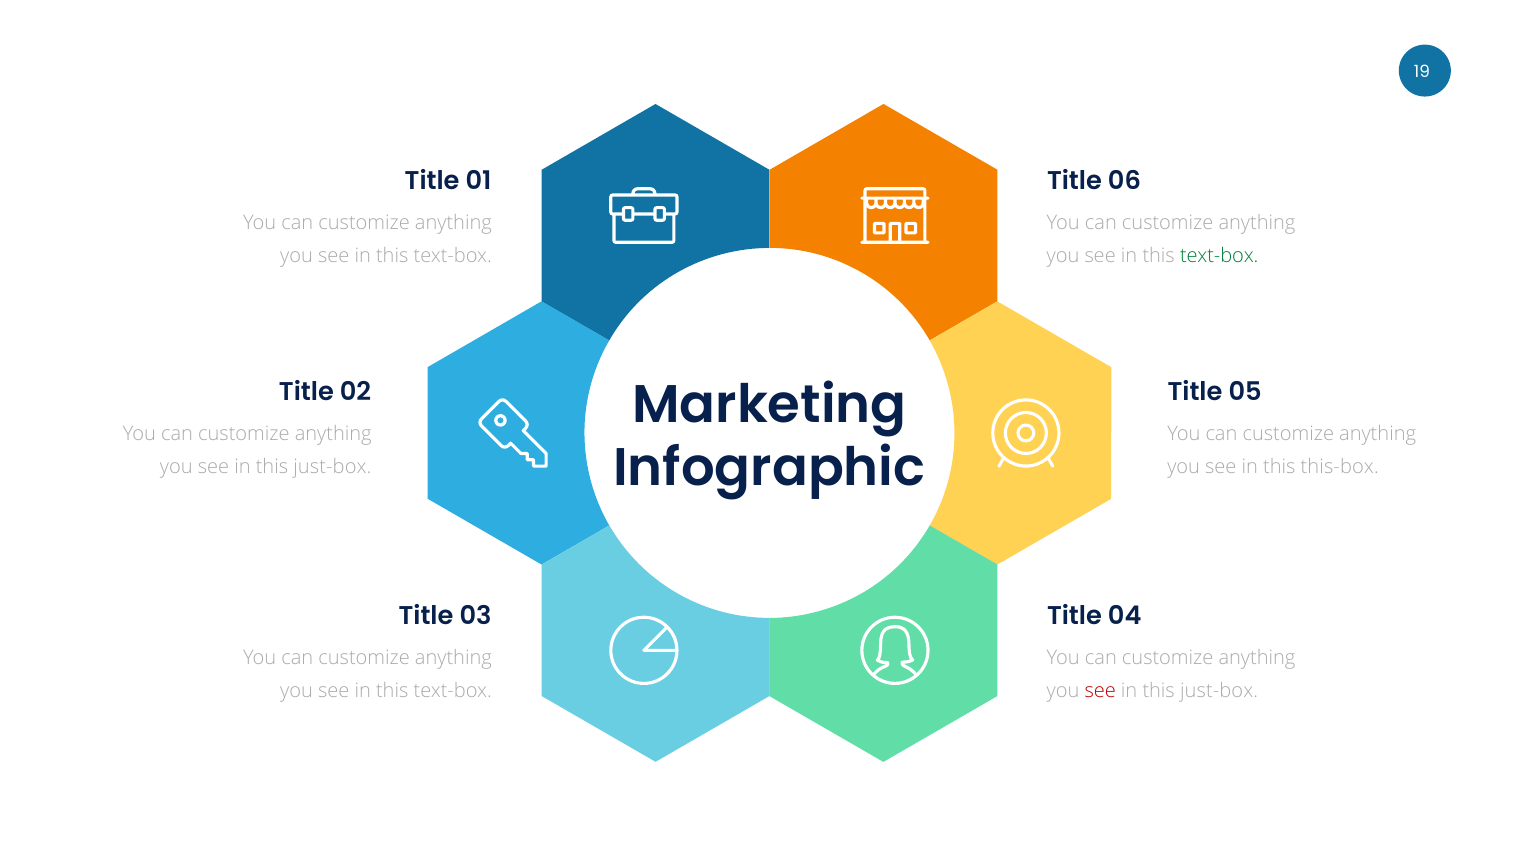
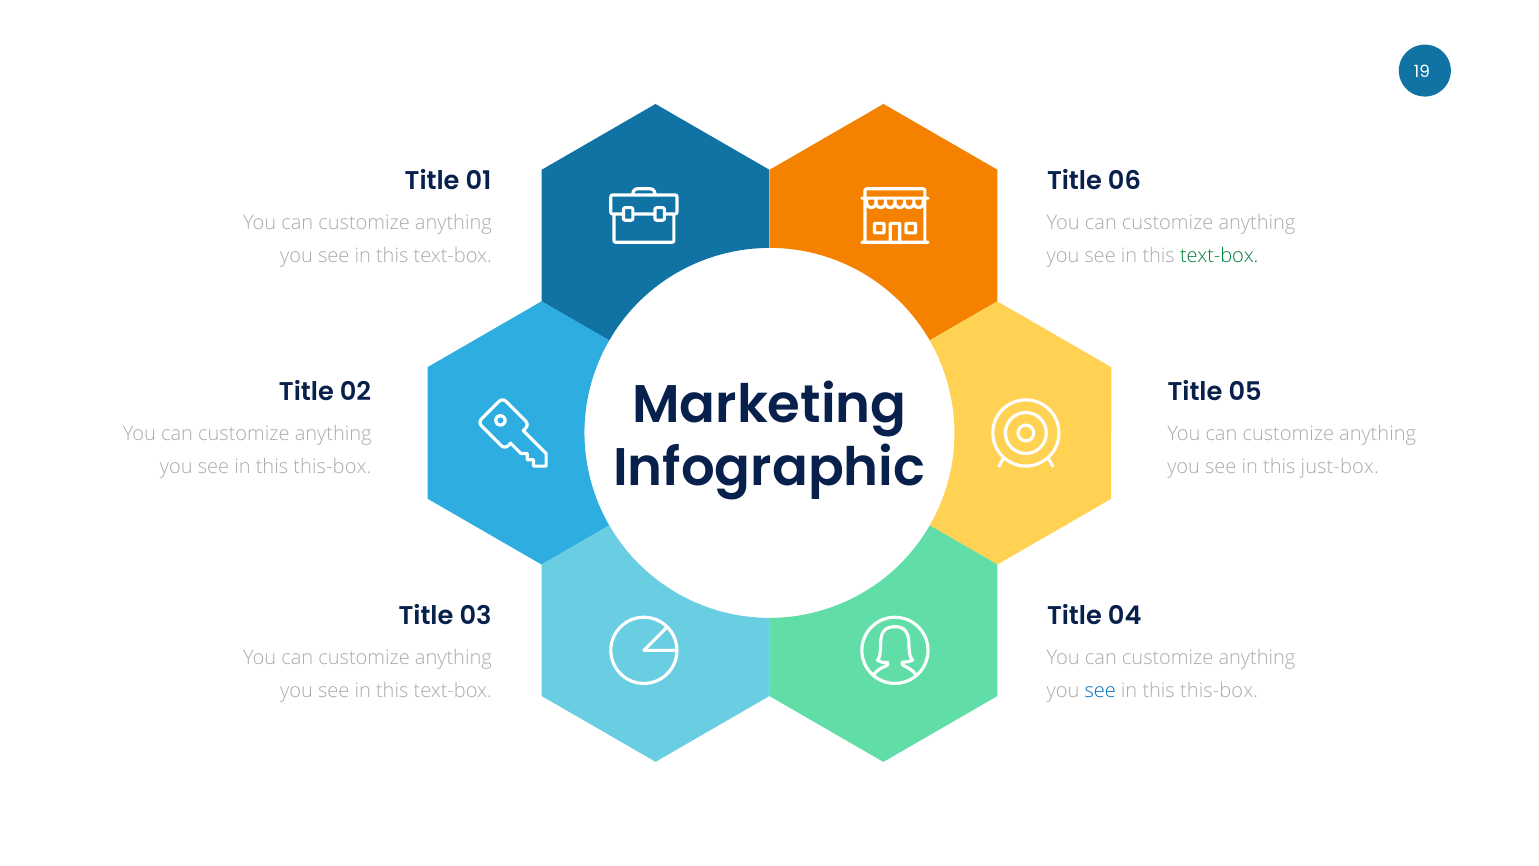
just-box: just-box -> this-box (332, 467)
this-box: this-box -> just-box (1340, 467)
see colour: red -> blue (1100, 691)
just-box: just-box -> this-box (1219, 691)
